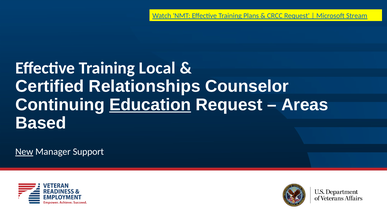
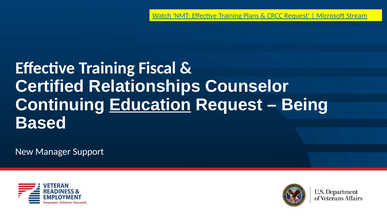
Local: Local -> Fiscal (157, 68)
Areas: Areas -> Being (305, 105)
New underline: present -> none (24, 151)
